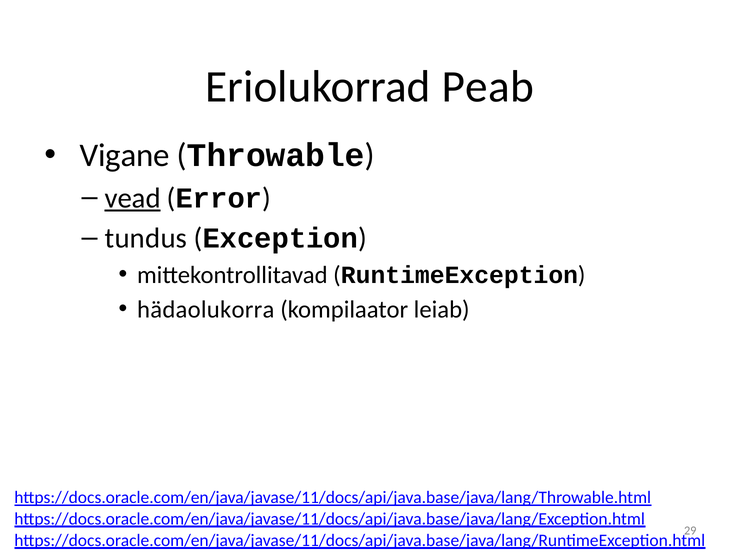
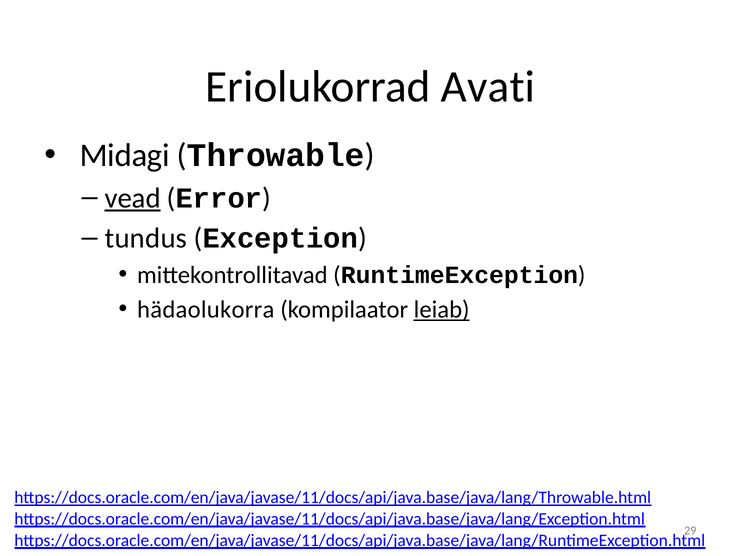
Peab: Peab -> Avati (488, 87)
Vigane: Vigane -> Midagi (125, 155)
leiab underline: none -> present (442, 310)
